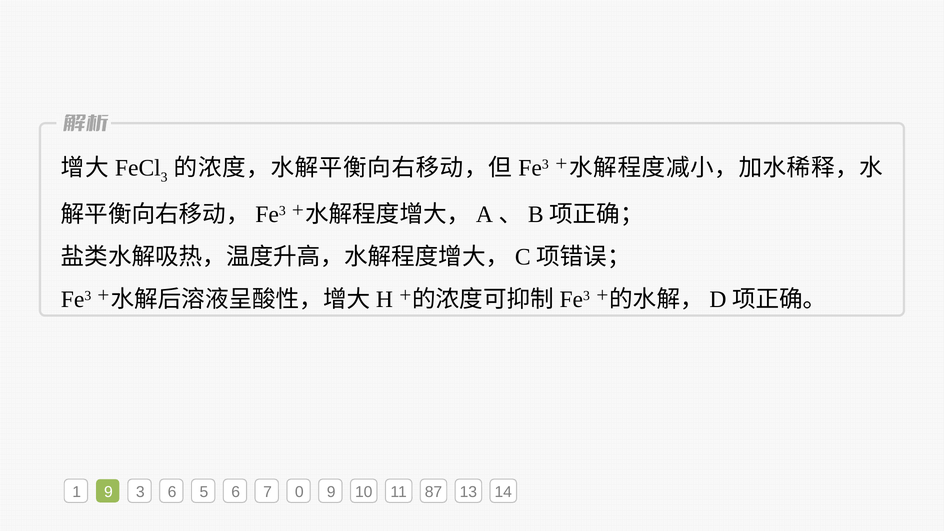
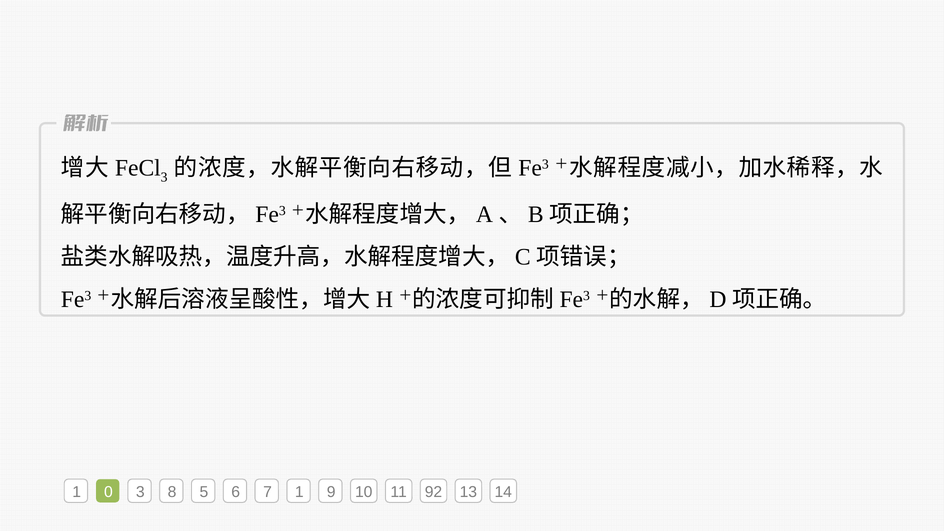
1 9: 9 -> 0 (108, 492)
3 6: 6 -> 8 (172, 492)
7 0: 0 -> 1 (299, 492)
87: 87 -> 92 (434, 492)
